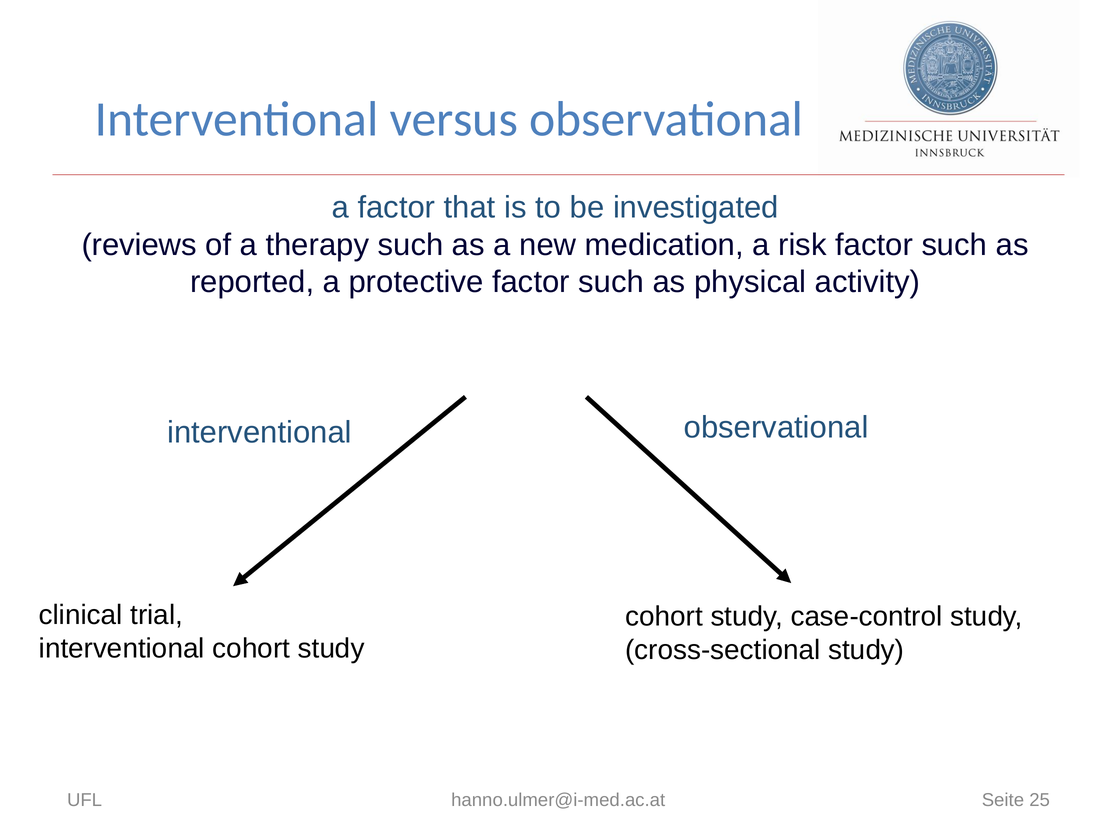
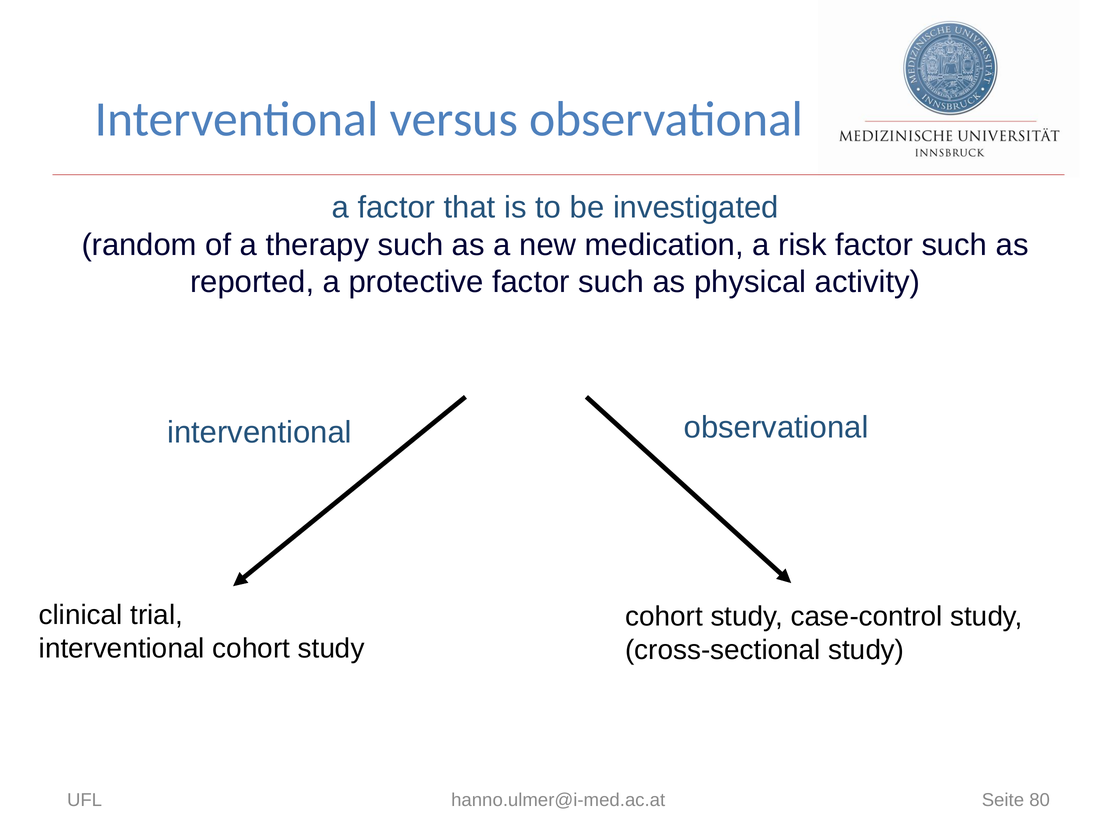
reviews: reviews -> random (139, 245)
25: 25 -> 80 (1040, 800)
